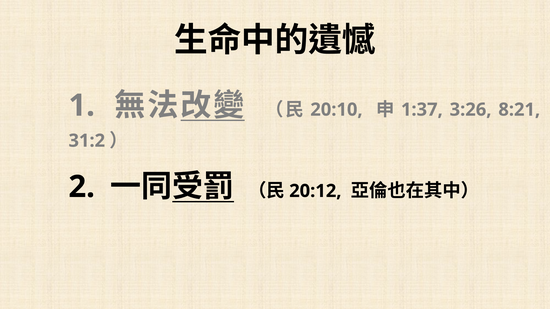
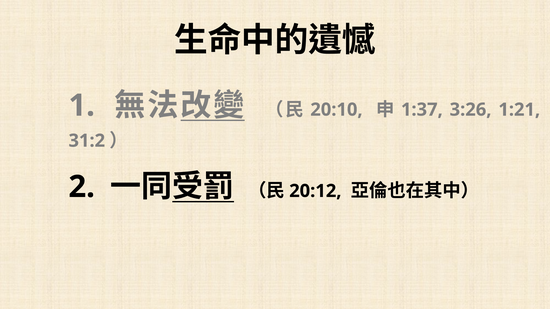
8:21: 8:21 -> 1:21 (519, 110)
